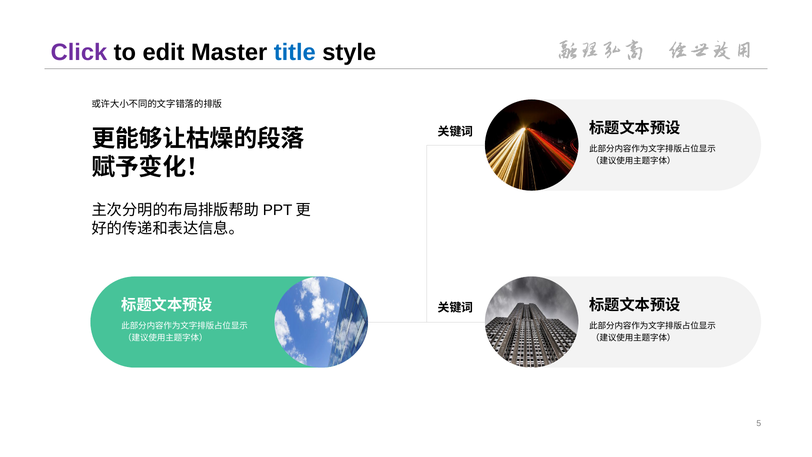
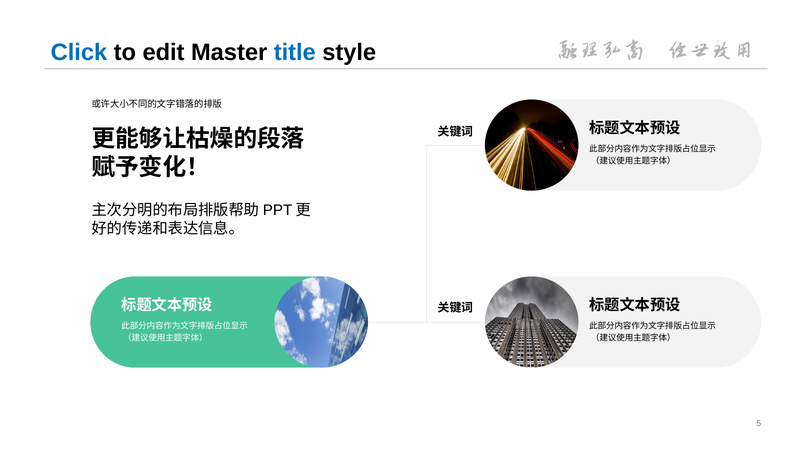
Click colour: purple -> blue (79, 53)
